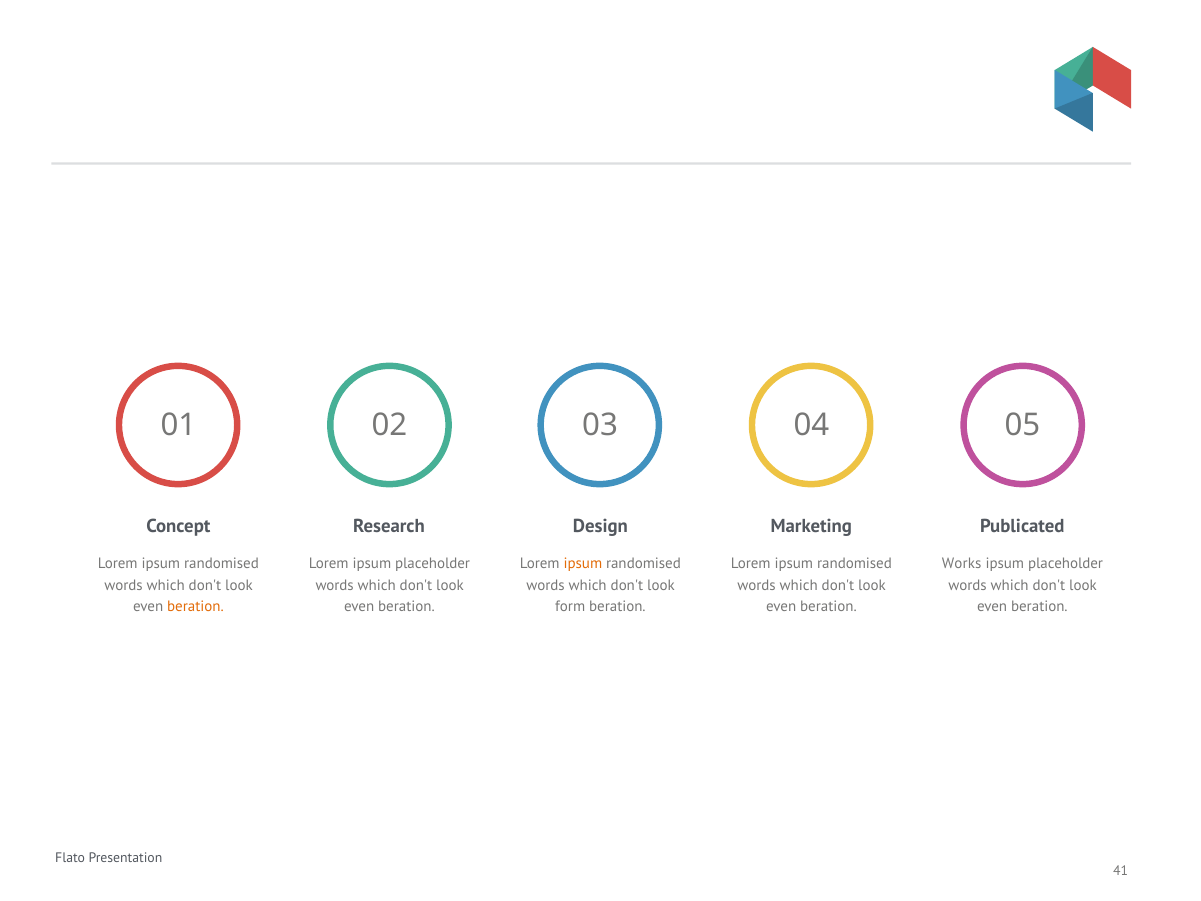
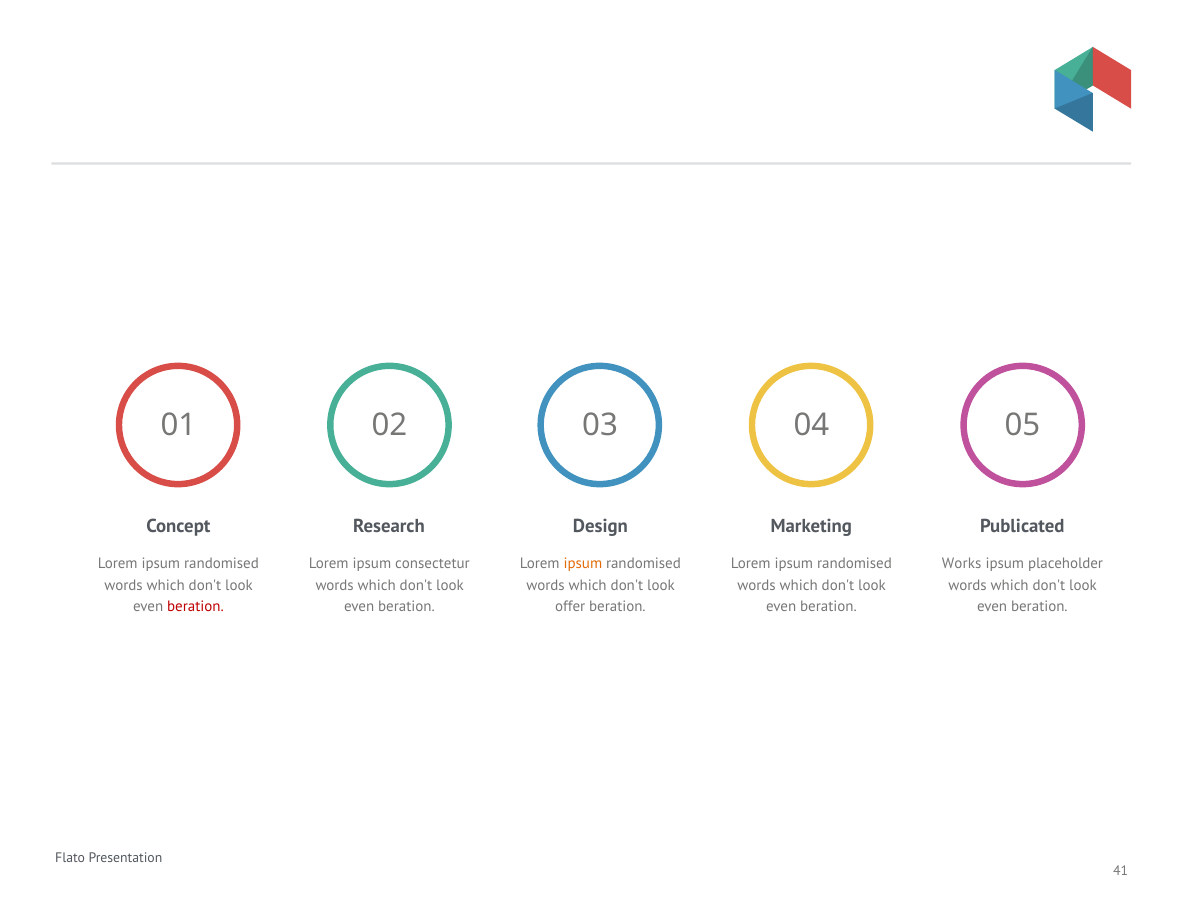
Lorem ipsum placeholder: placeholder -> consectetur (432, 564)
beration colour: orange -> red (195, 607)
form: form -> offer (570, 607)
